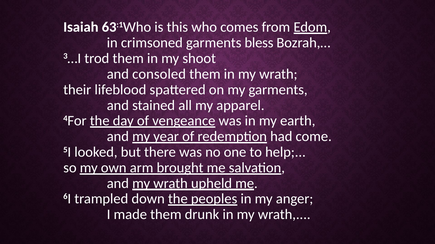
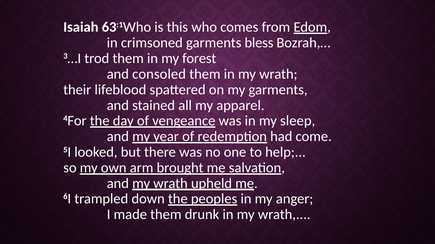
shoot: shoot -> forest (199, 59)
earth: earth -> sleep (298, 121)
